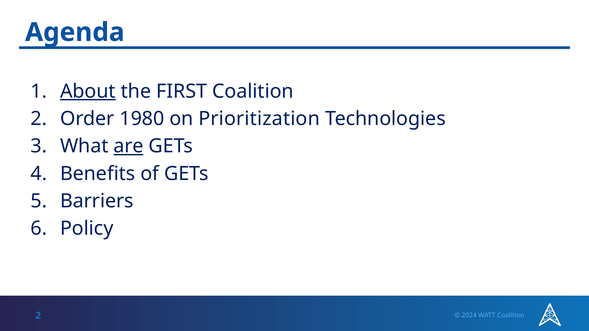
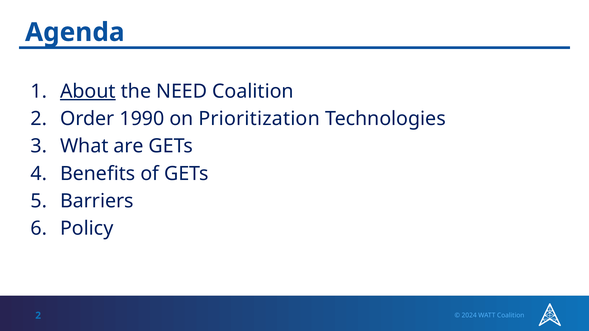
FIRST: FIRST -> NEED (182, 91)
1980: 1980 -> 1990 (142, 119)
are underline: present -> none (129, 146)
